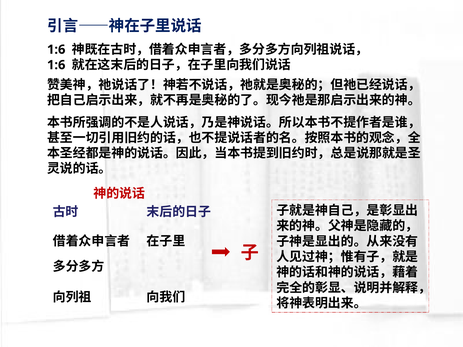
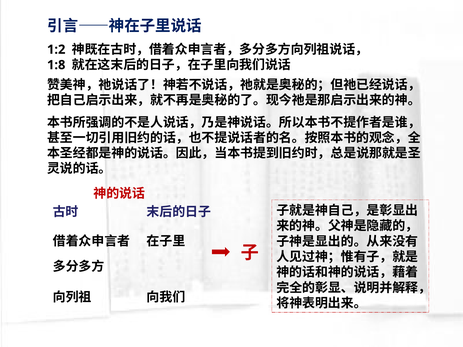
1:6: 1:6 -> 1:2 (56, 50)
1:6: 1:6 -> 1:8 (56, 65)
